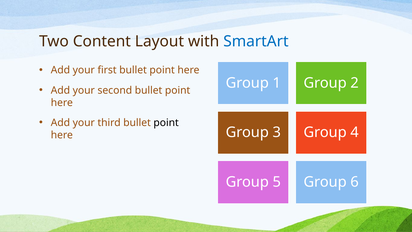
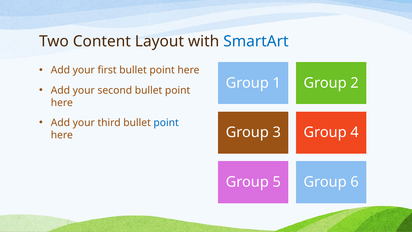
point colour: black -> blue (166, 123)
